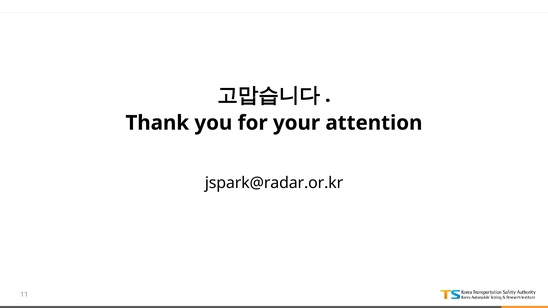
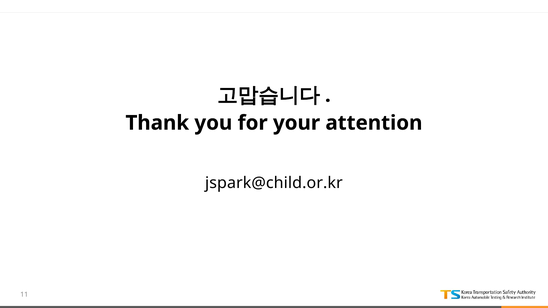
jspark@radar.or.kr: jspark@radar.or.kr -> jspark@child.or.kr (274, 183)
